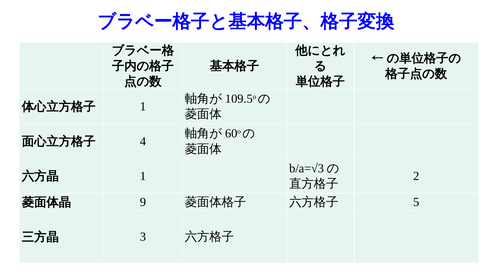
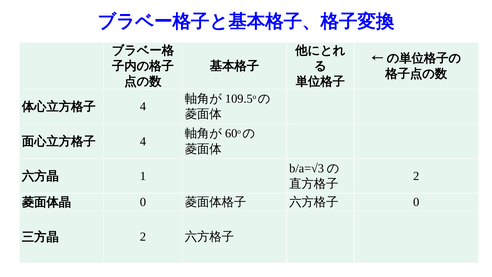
1: 1 -> 4 (143, 106)
9: 9 -> 0 (143, 202)
5: 5 -> 0 (416, 202)
3: 3 -> 2 (143, 237)
